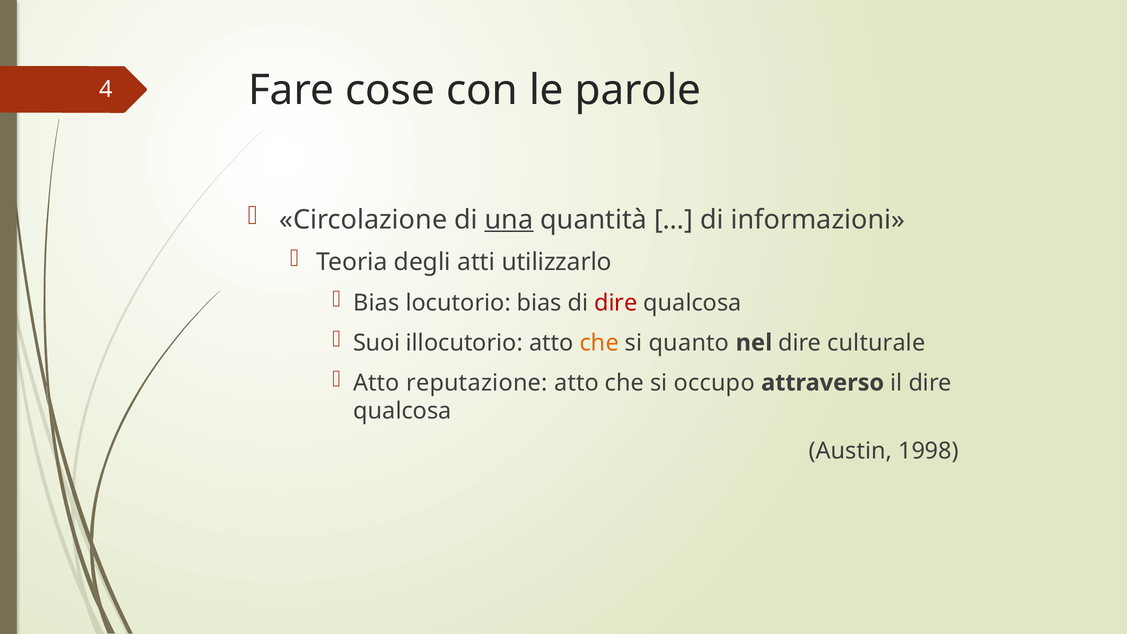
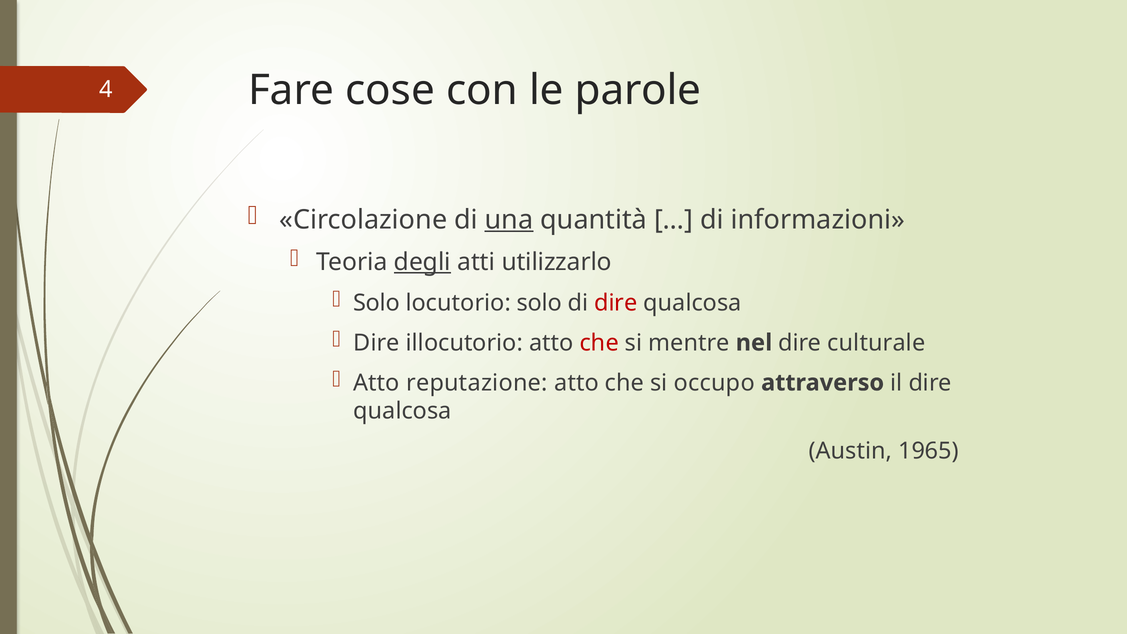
degli underline: none -> present (422, 262)
Bias: Bias -> Solo (377, 303)
locutorio bias: bias -> solo (539, 303)
Suoi: Suoi -> Dire (377, 343)
che colour: orange -> red (599, 343)
quanto: quanto -> mentre (689, 343)
1998: 1998 -> 1965 (928, 451)
